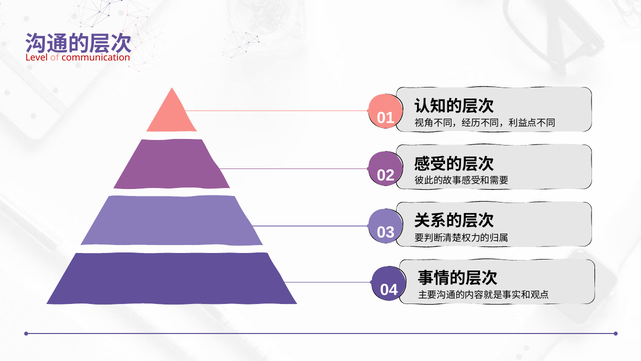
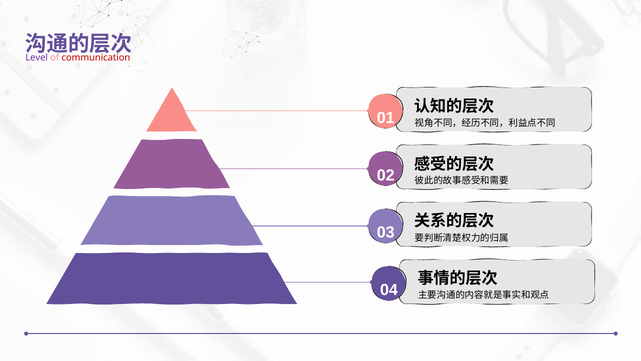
Level colour: red -> purple (37, 58)
